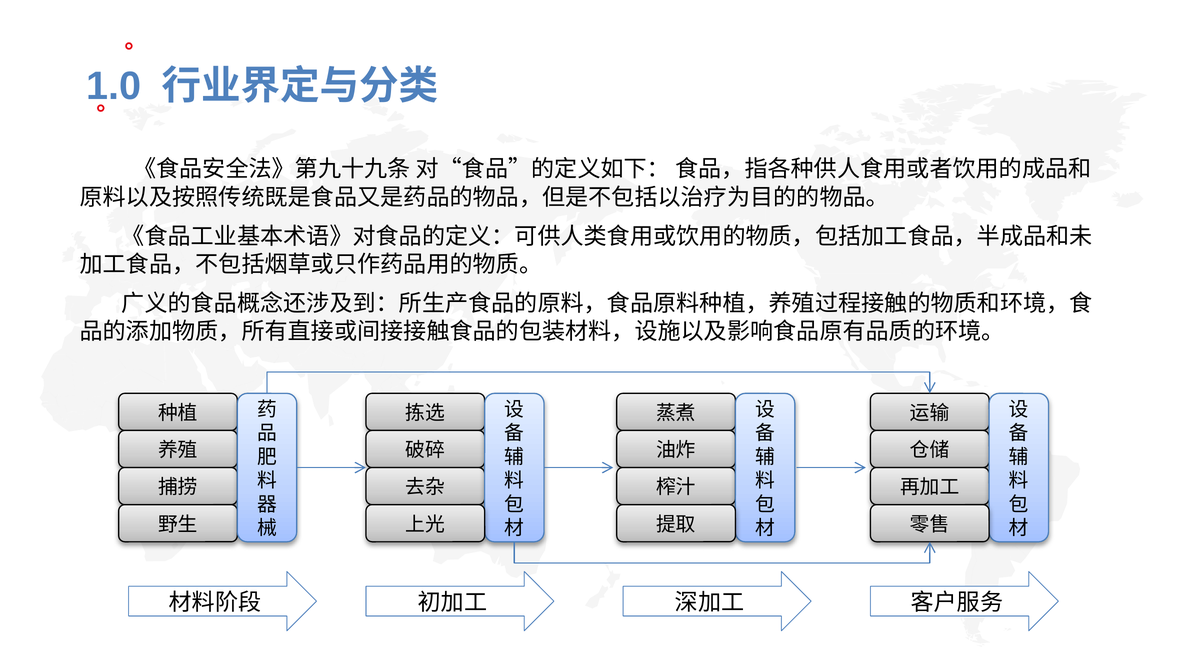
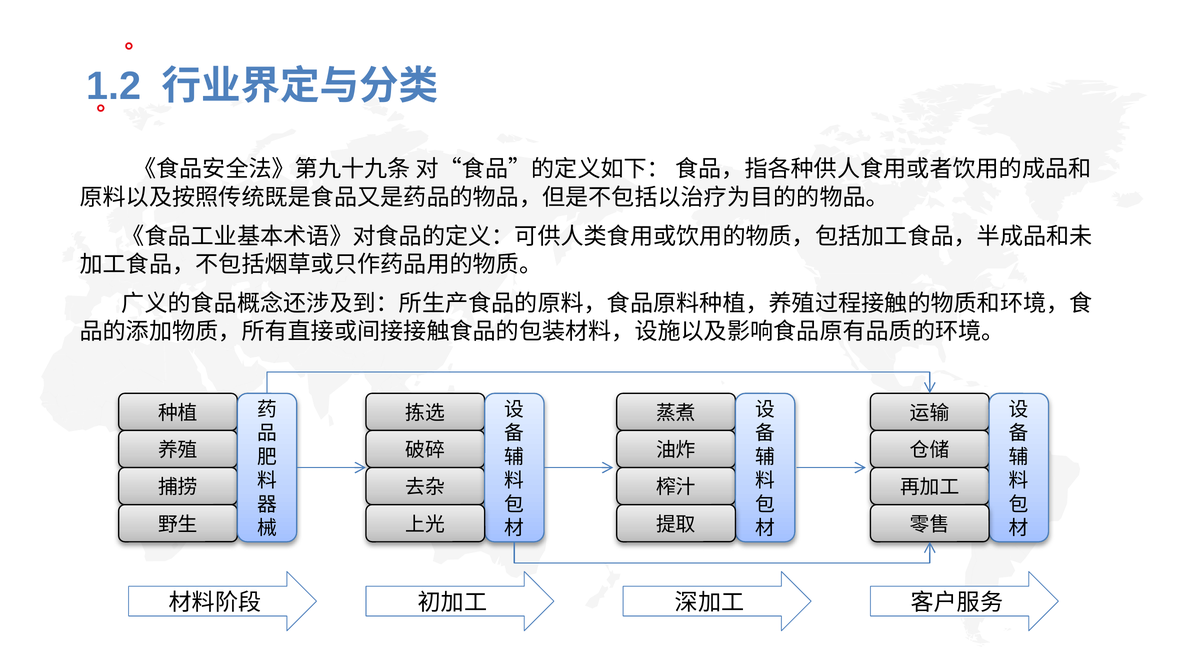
1.0: 1.0 -> 1.2 (114, 86)
